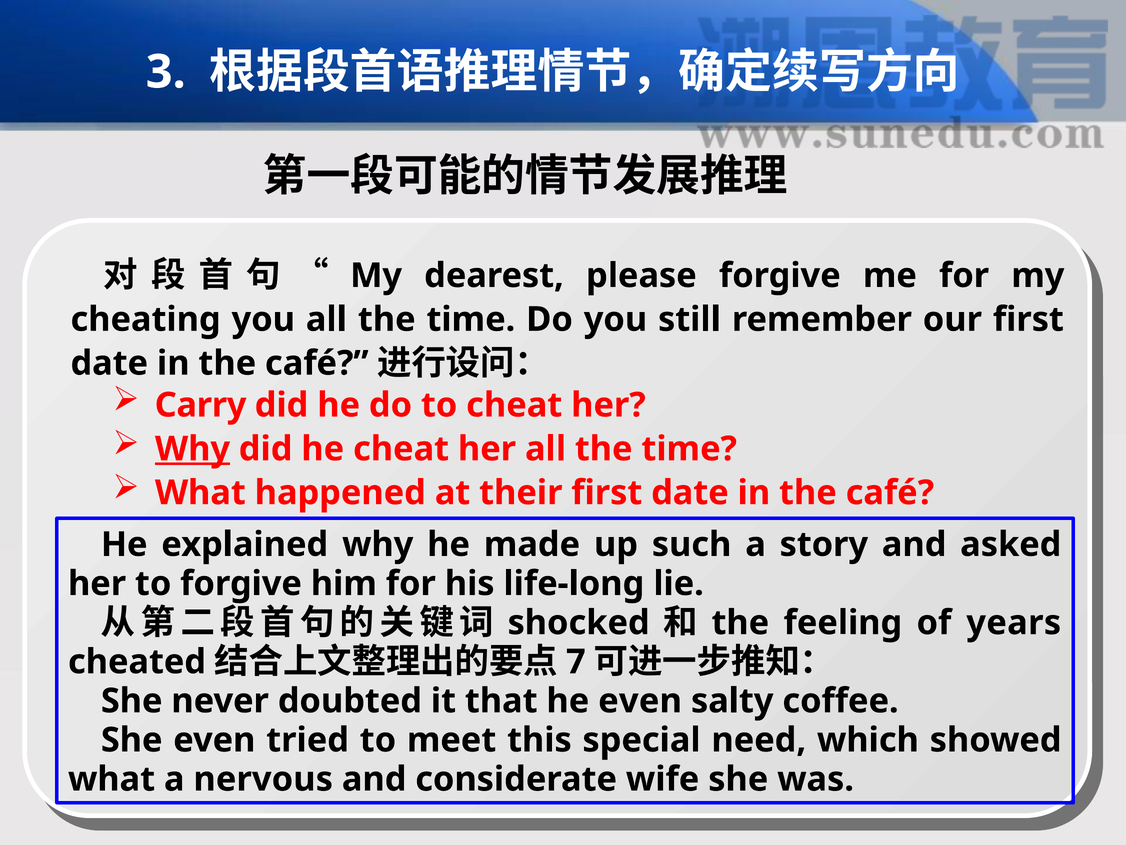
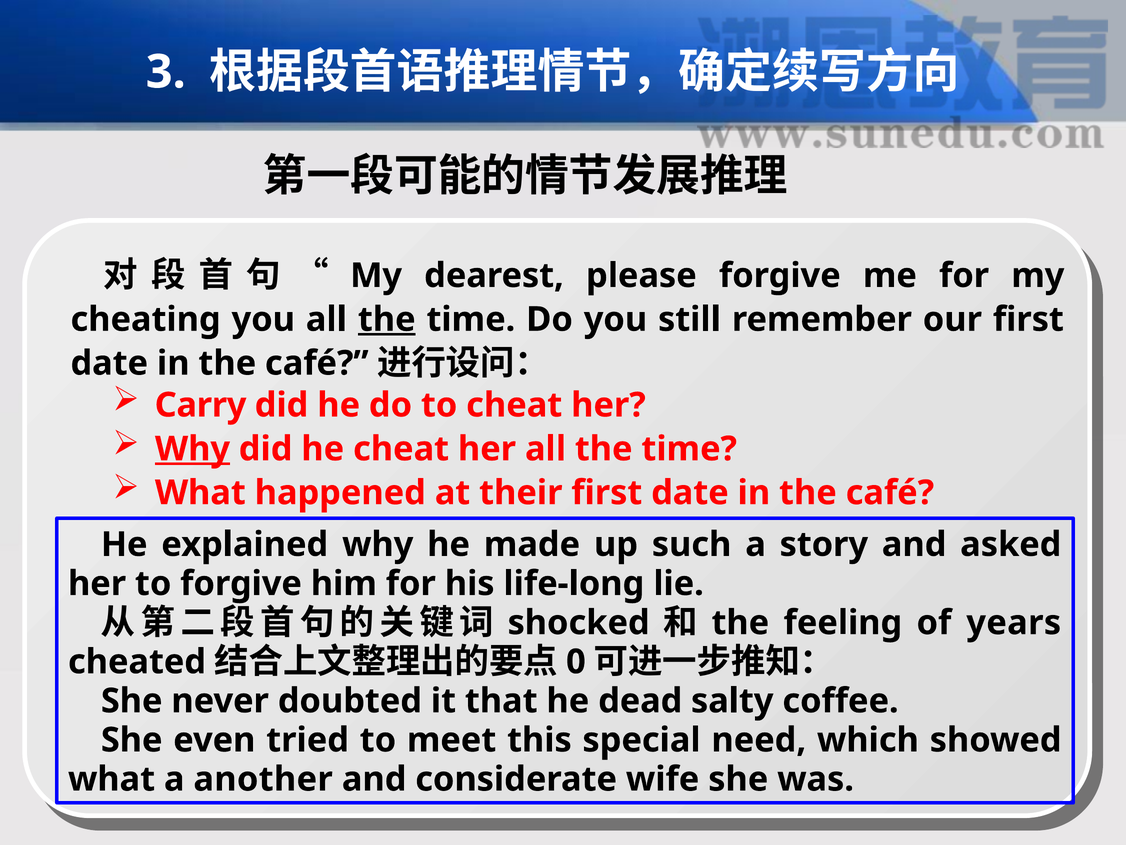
the underline: none -> present (387, 319)
7: 7 -> 0 (576, 661)
he even: even -> dead (640, 701)
nervous: nervous -> another (263, 779)
